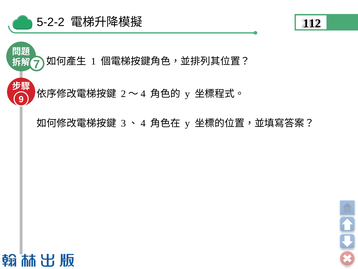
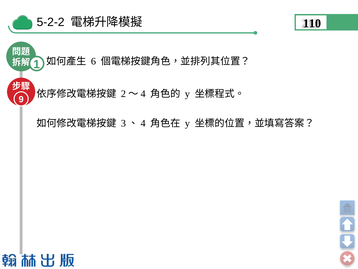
112: 112 -> 110 (312, 23)
1: 1 -> 6 (93, 61)
7: 7 -> 1 (37, 64)
